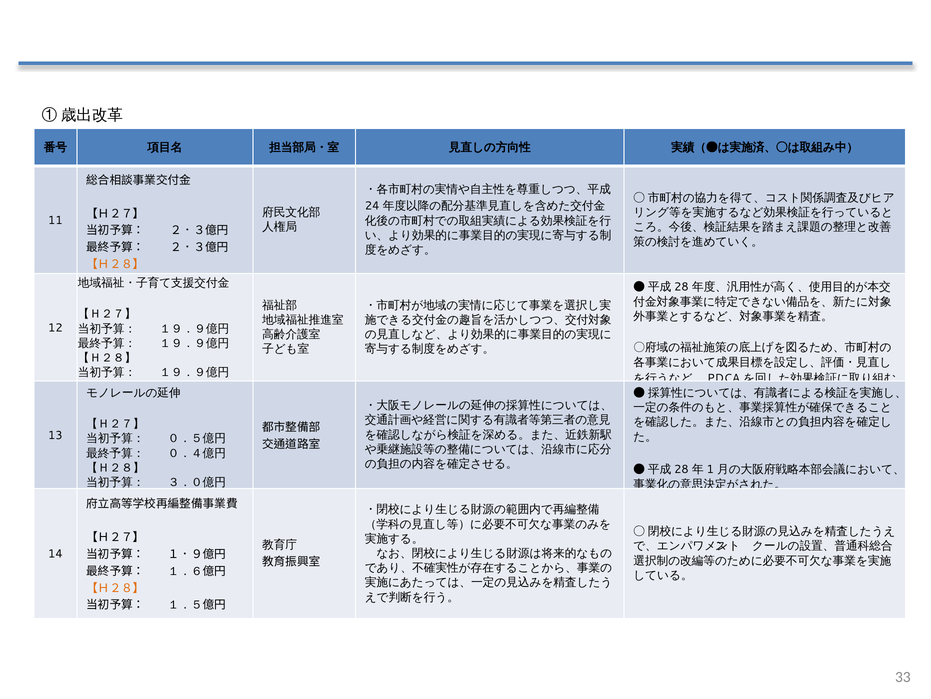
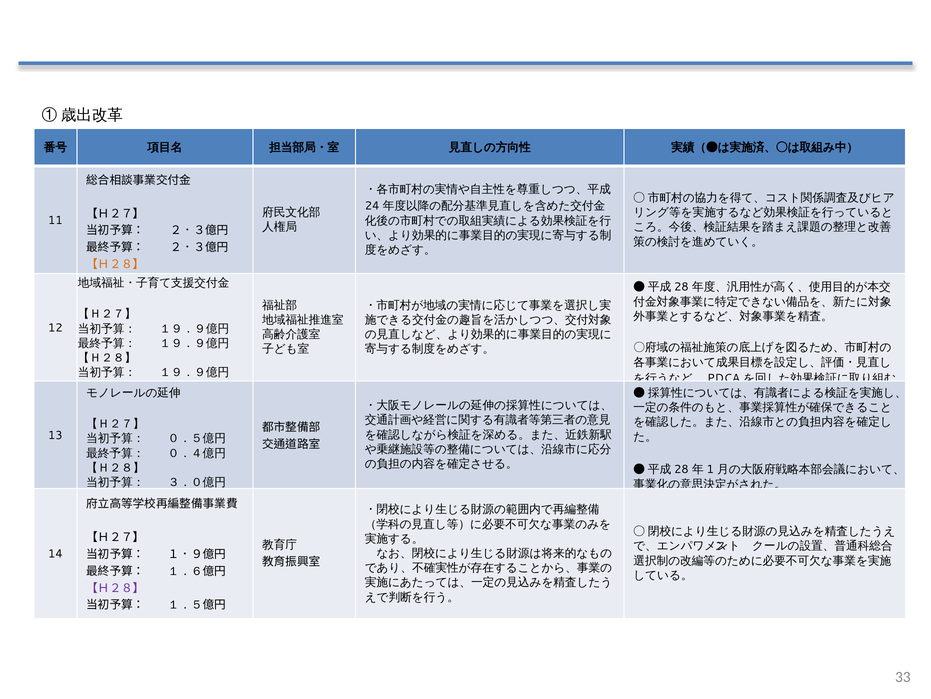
【Ｈ２８】 colour: orange -> purple (115, 588)
